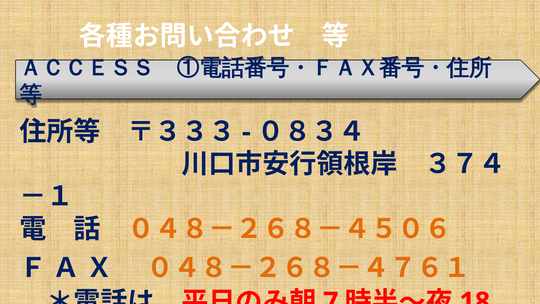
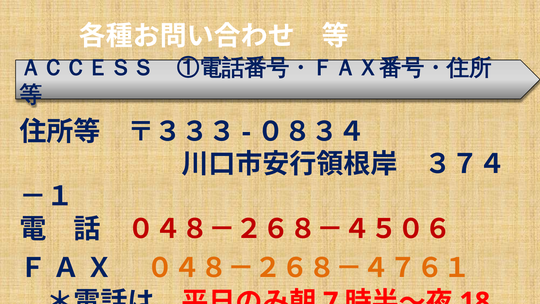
０４８－２６８－４５０６ colour: orange -> red (290, 229)
